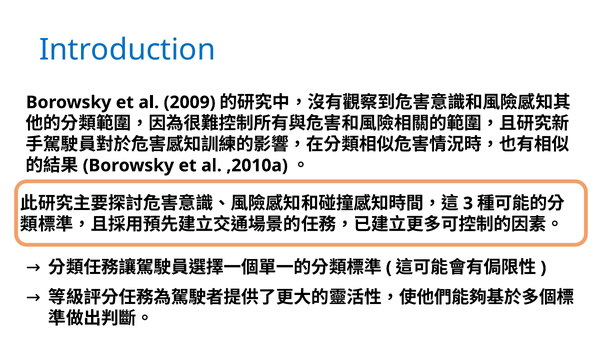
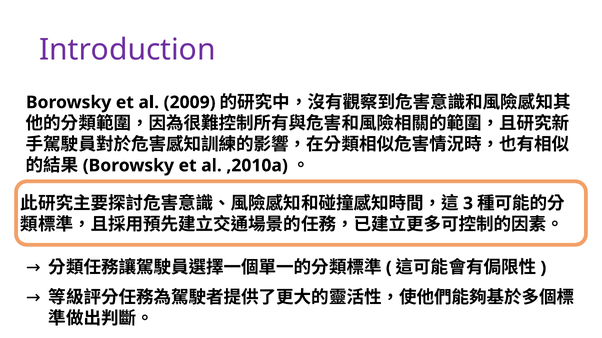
Introduction colour: blue -> purple (127, 50)
